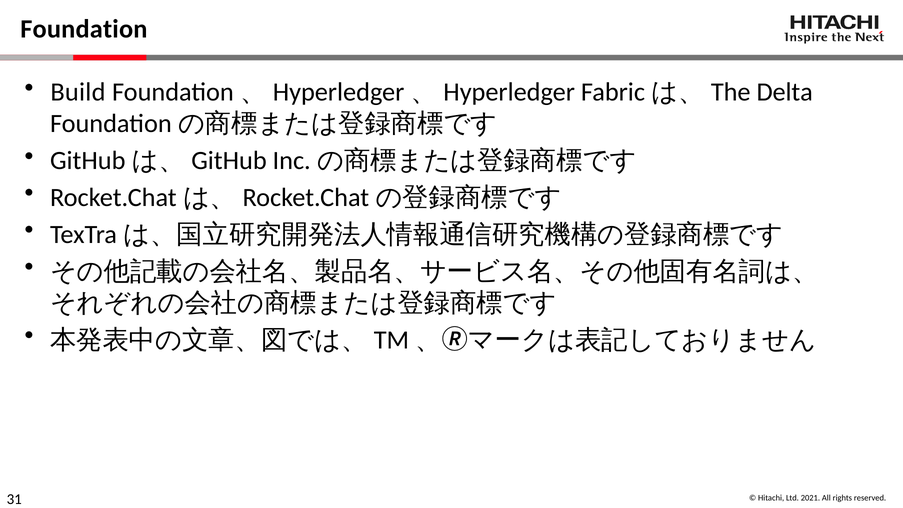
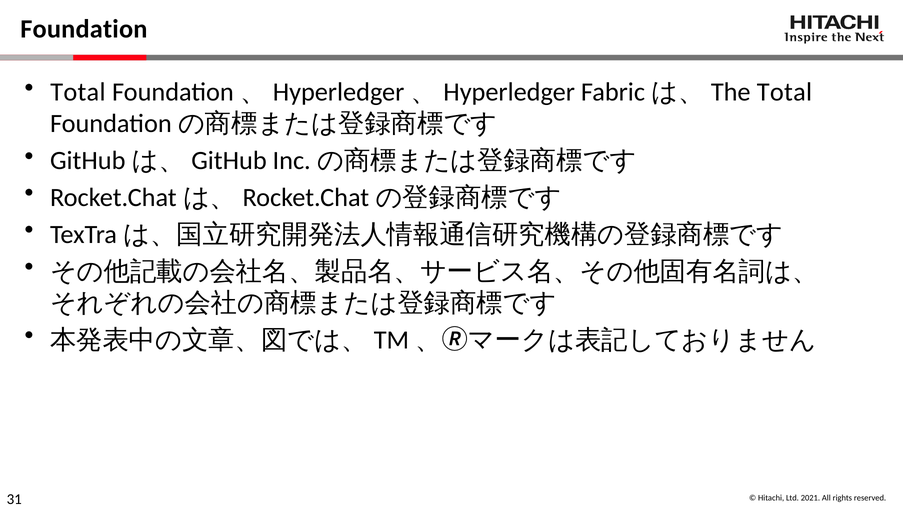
Build: Build -> Total (78, 92)
Delta: Delta -> Total (784, 92)
